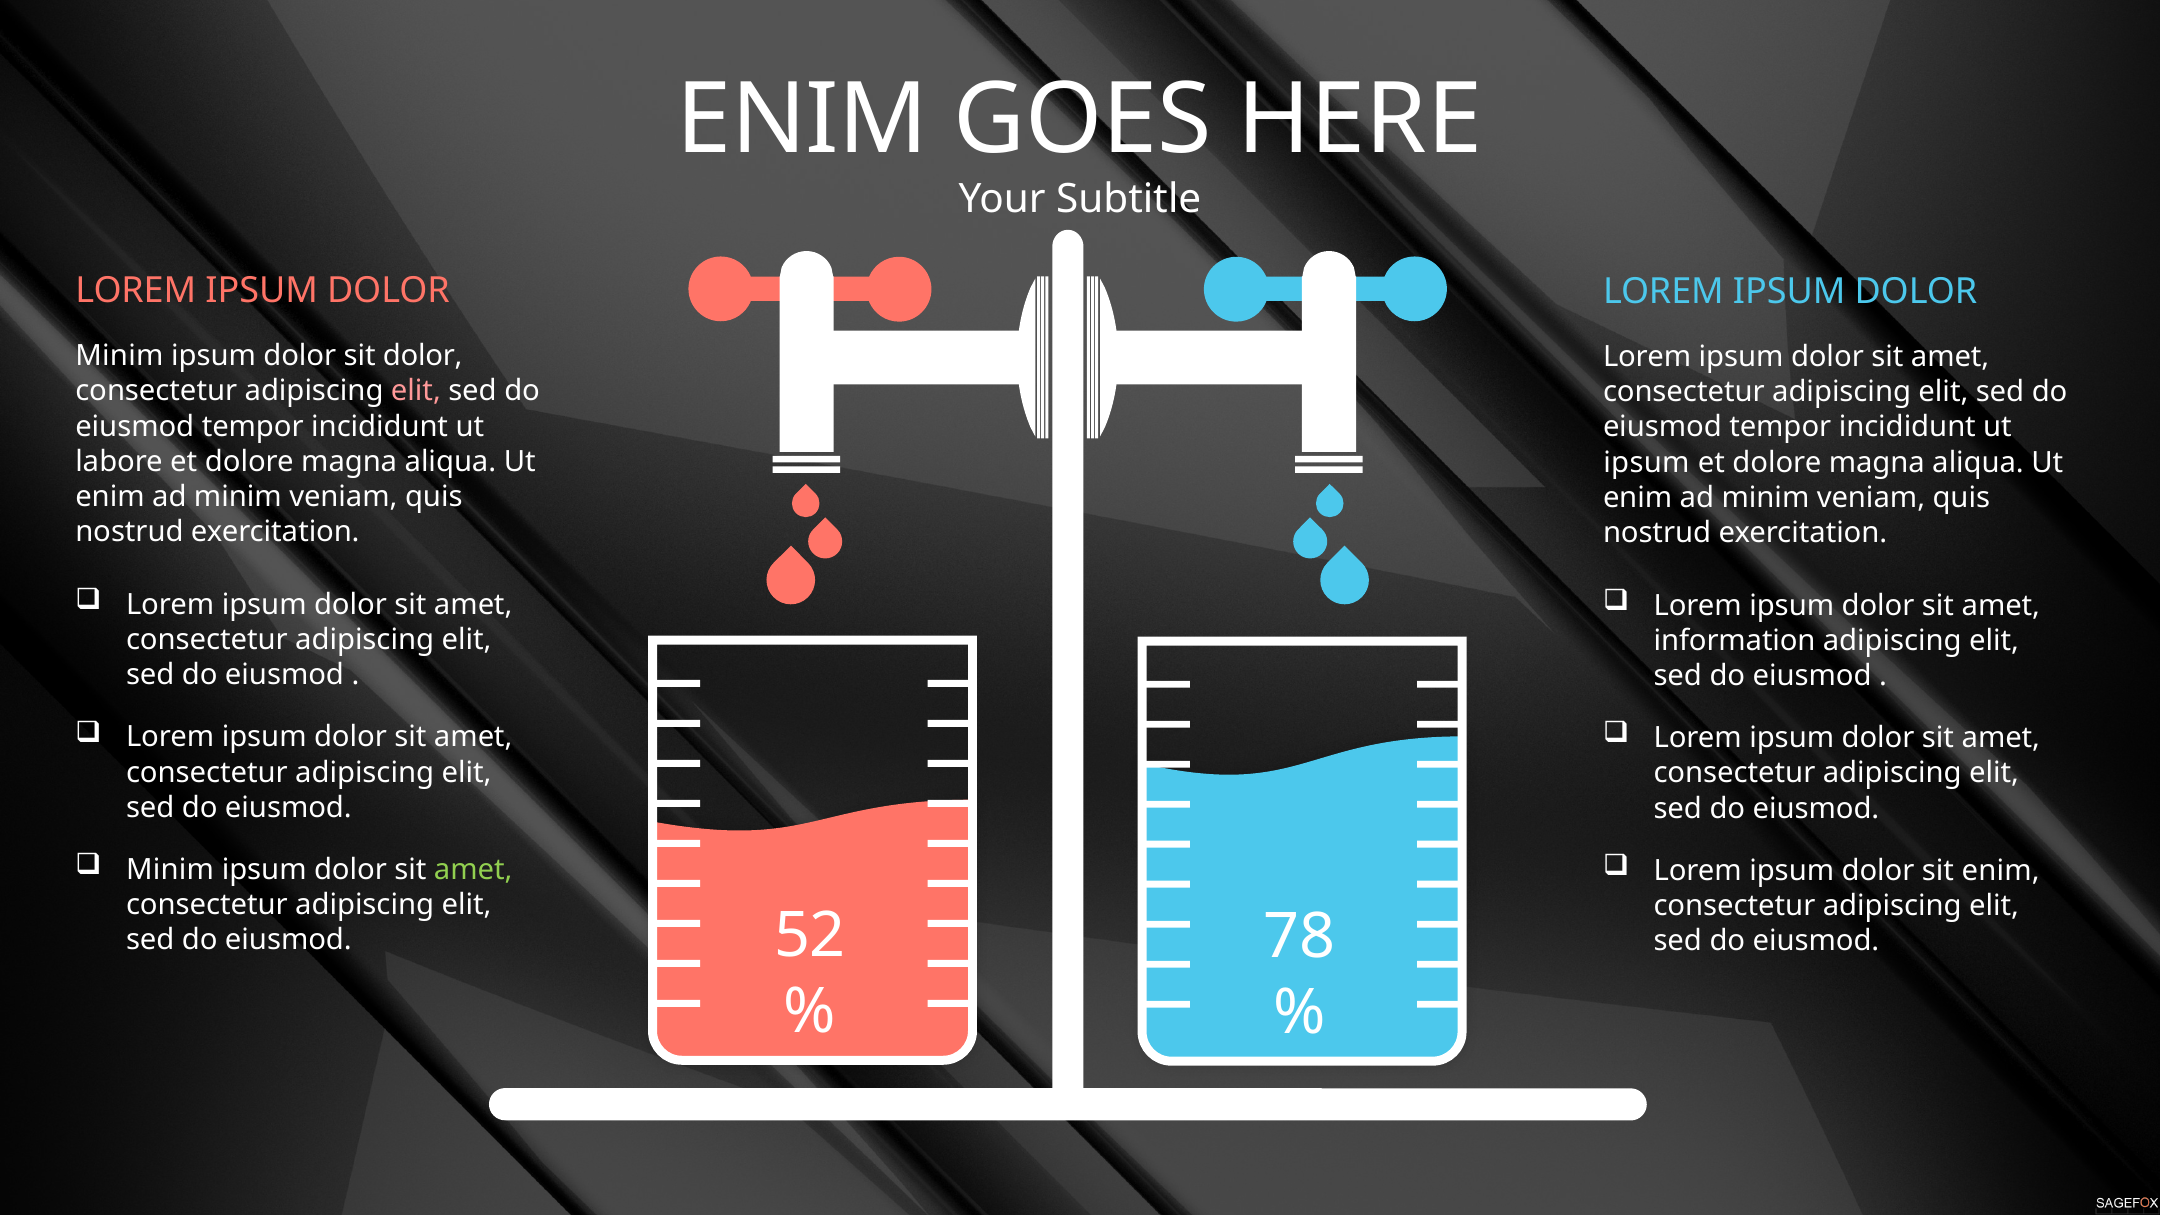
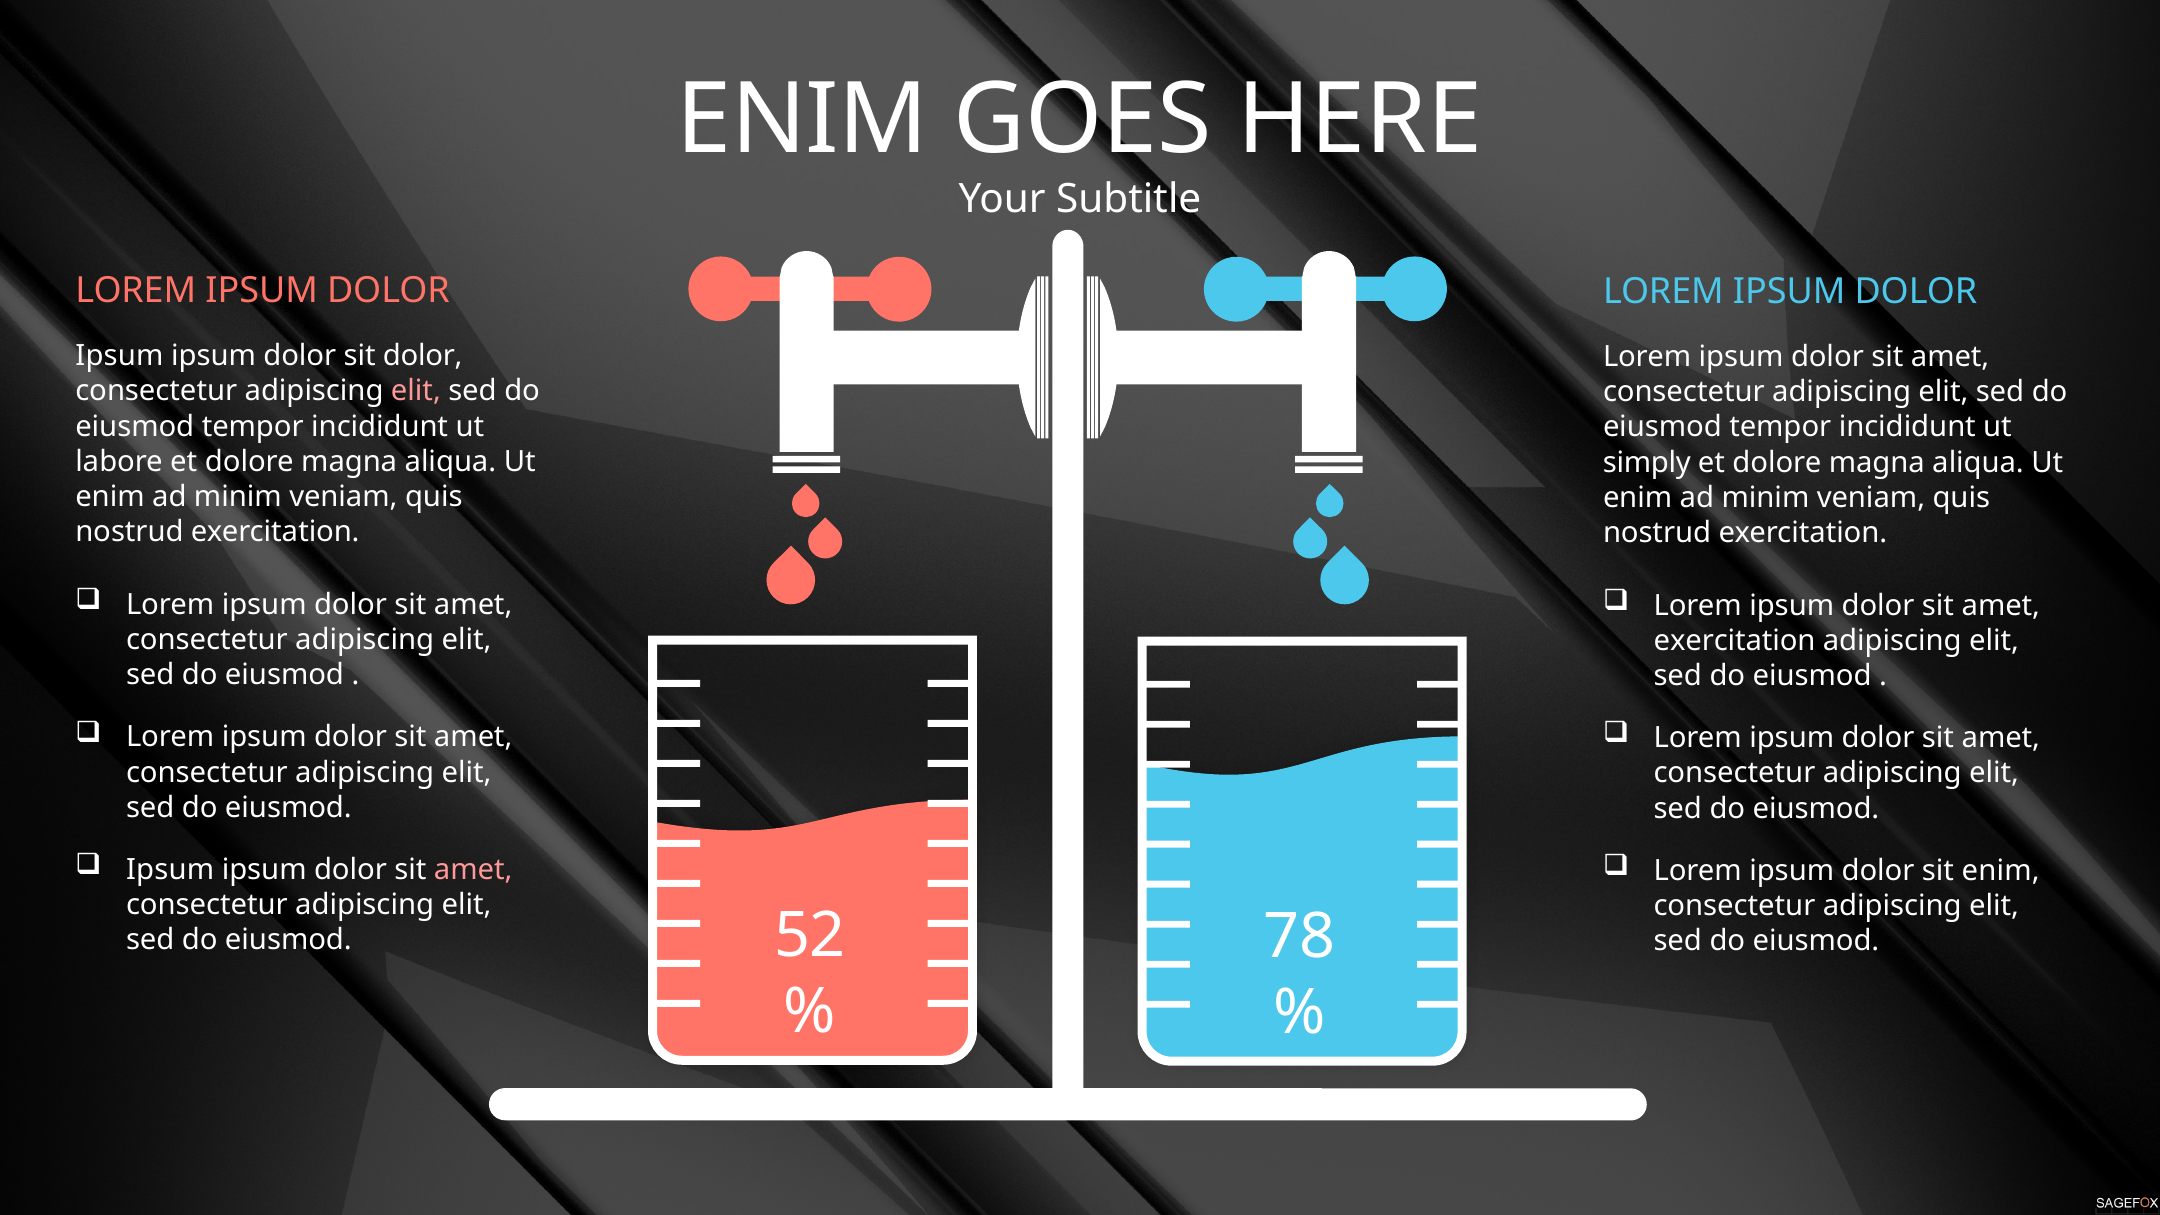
Minim: Minim -> Ipsum (119, 356)
ipsum: ipsum -> simply (1647, 462)
information: information -> exercitation (1735, 641)
Minim: Minim -> Ipsum (170, 870)
amet colour: light green -> pink (473, 870)
